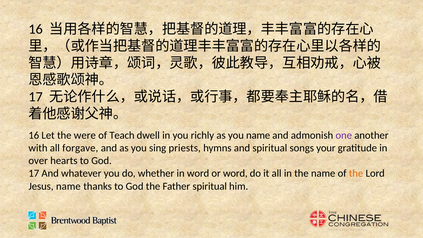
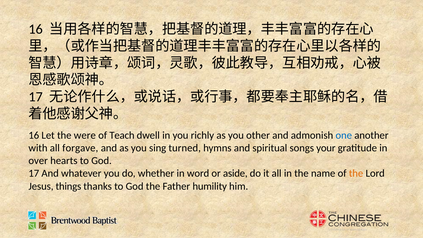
you name: name -> other (258, 135)
one colour: purple -> blue (344, 135)
priests: priests -> turned (185, 148)
or word: word -> aside (235, 173)
Jesus name: name -> things (68, 186)
Father spiritual: spiritual -> humility (210, 186)
